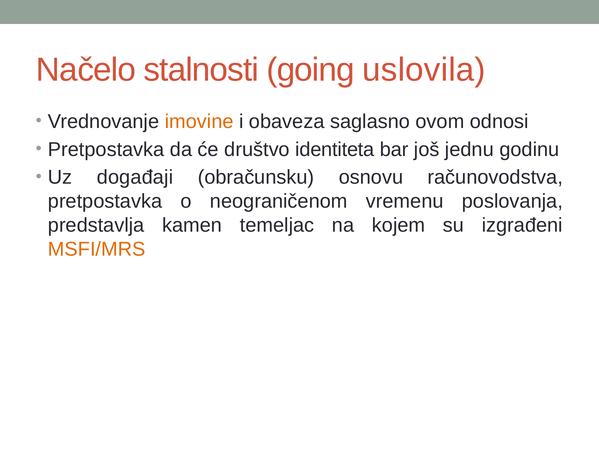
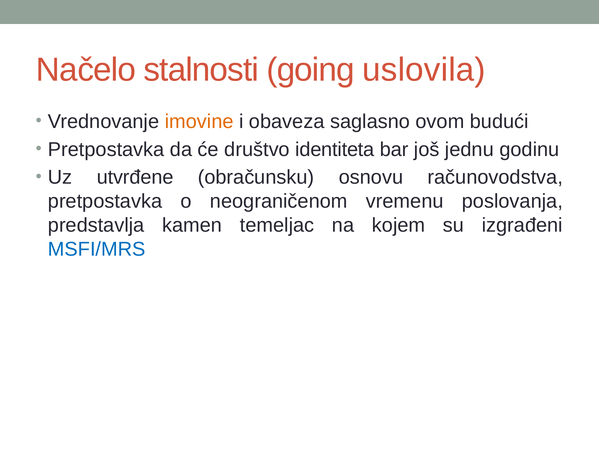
odnosi: odnosi -> budući (499, 121)
događaji: događaji -> utvrđene (135, 177)
MSFI/MRS colour: orange -> blue (97, 249)
